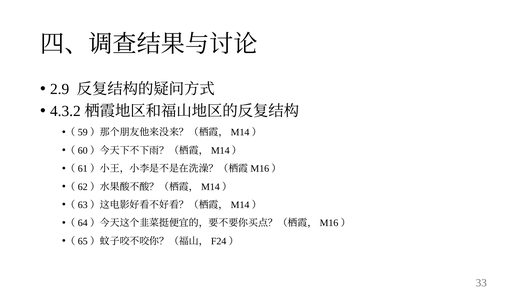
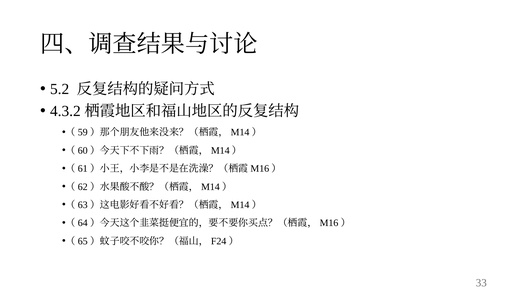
2.9: 2.9 -> 5.2 (60, 89)
